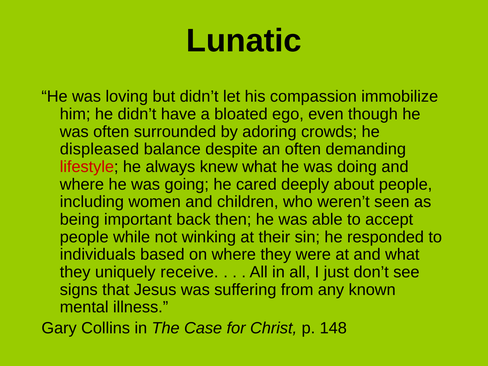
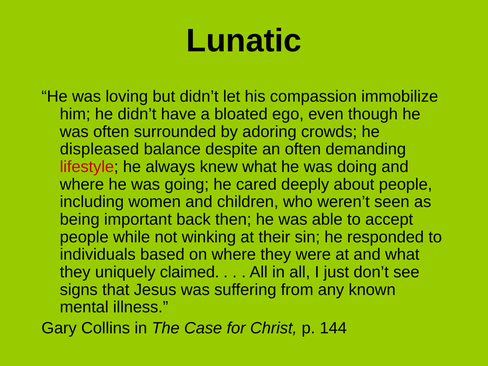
receive: receive -> claimed (190, 272)
148: 148 -> 144 (333, 328)
